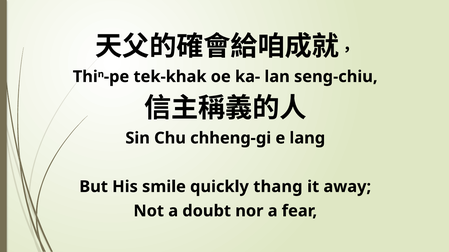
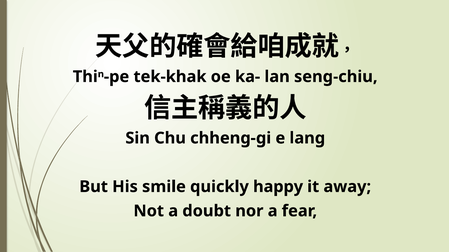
thang: thang -> happy (278, 187)
